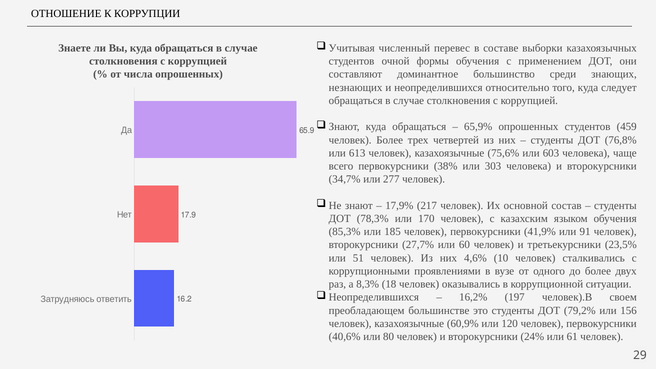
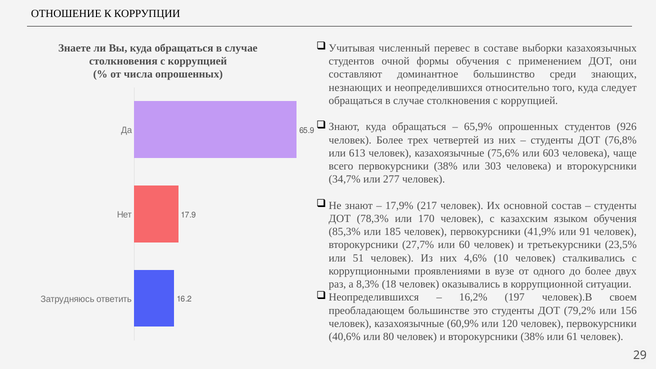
459: 459 -> 926 (627, 127)
второкурсники 24%: 24% -> 38% (532, 337)
